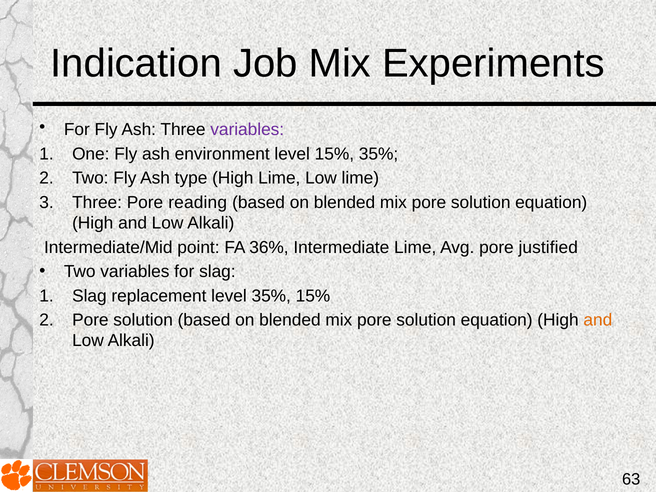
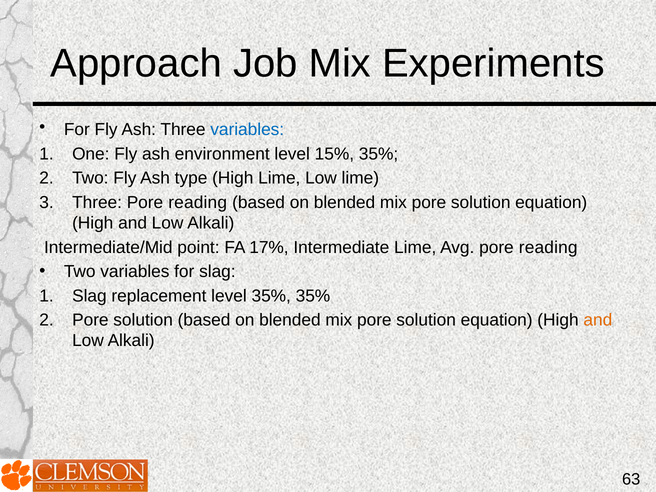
Indication: Indication -> Approach (136, 64)
variables colour: purple -> blue (247, 130)
36%: 36% -> 17% (269, 247)
Avg pore justified: justified -> reading (548, 247)
35% 15%: 15% -> 35% (313, 296)
